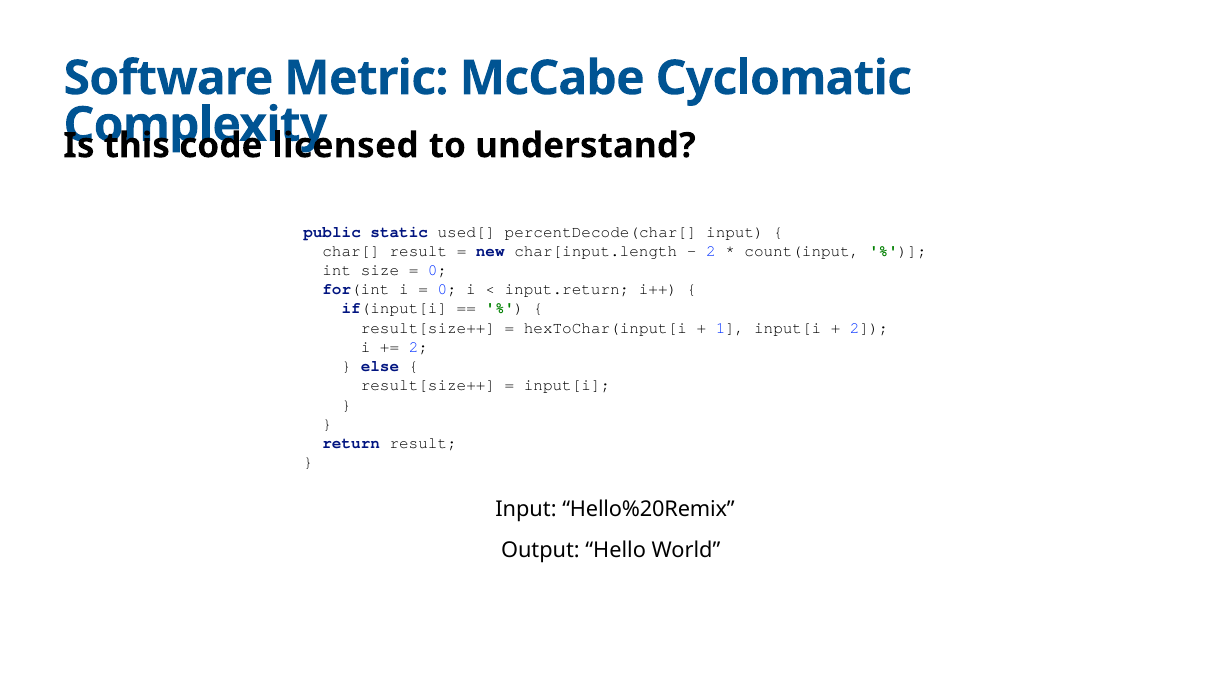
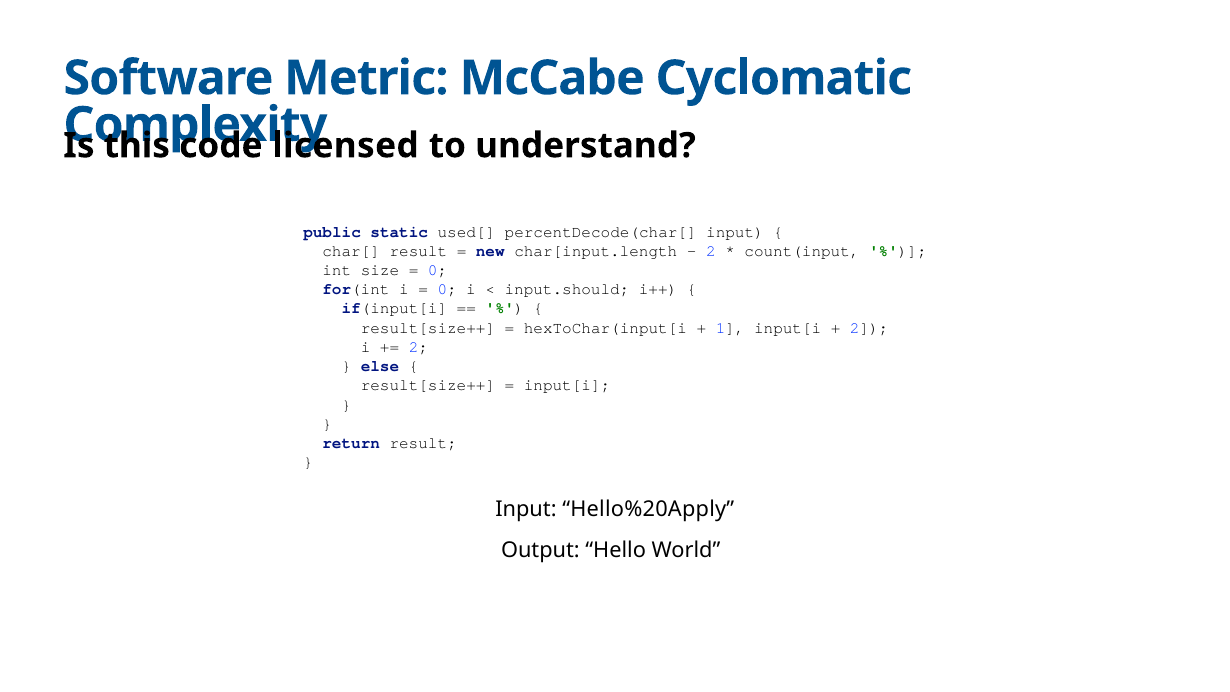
input.return: input.return -> input.should (567, 289)
Hello%20Remix: Hello%20Remix -> Hello%20Apply (648, 509)
